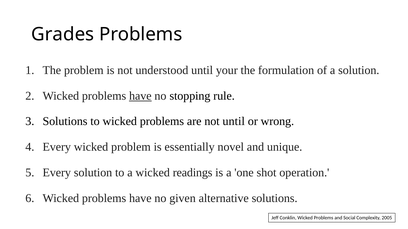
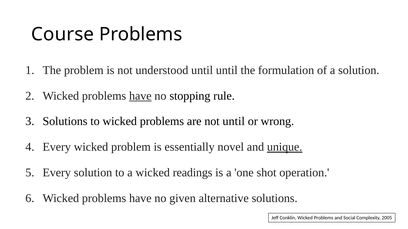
Grades: Grades -> Course (63, 34)
until your: your -> until (227, 70)
unique underline: none -> present (285, 147)
